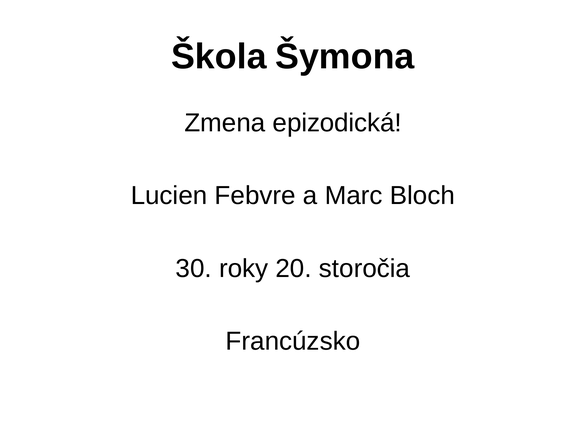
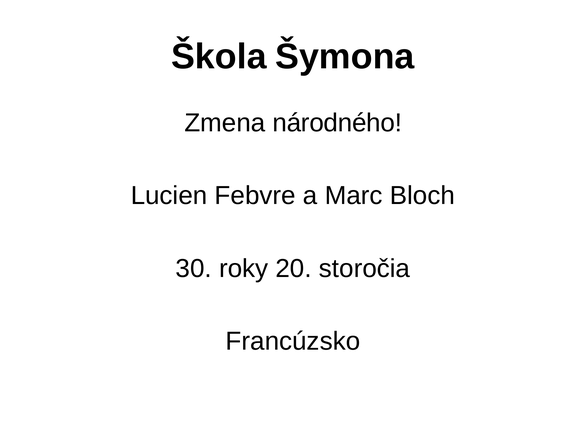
epizodická: epizodická -> národného (337, 123)
